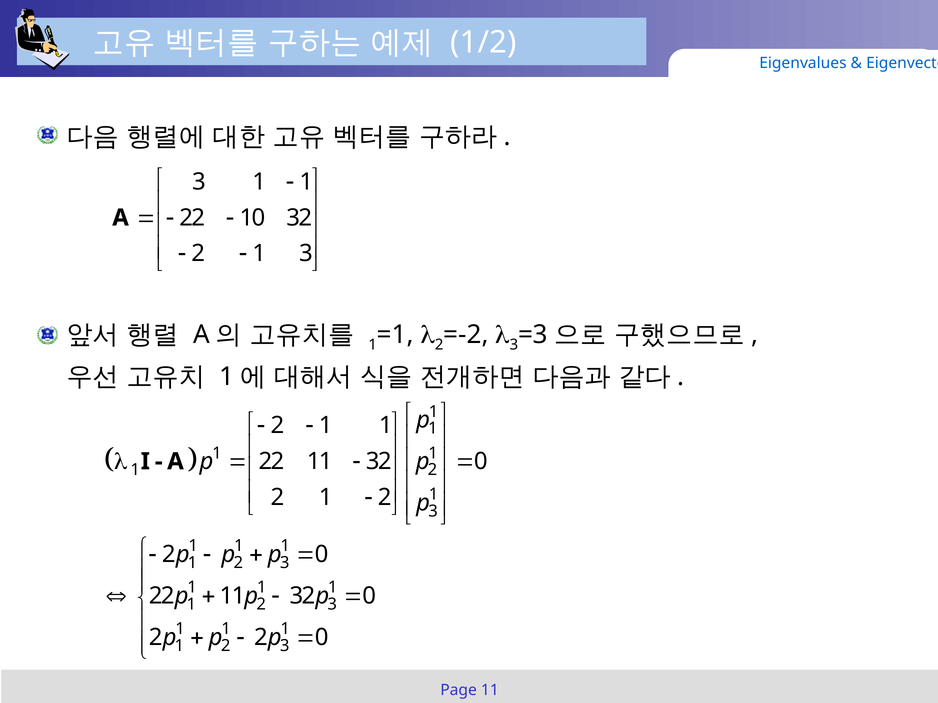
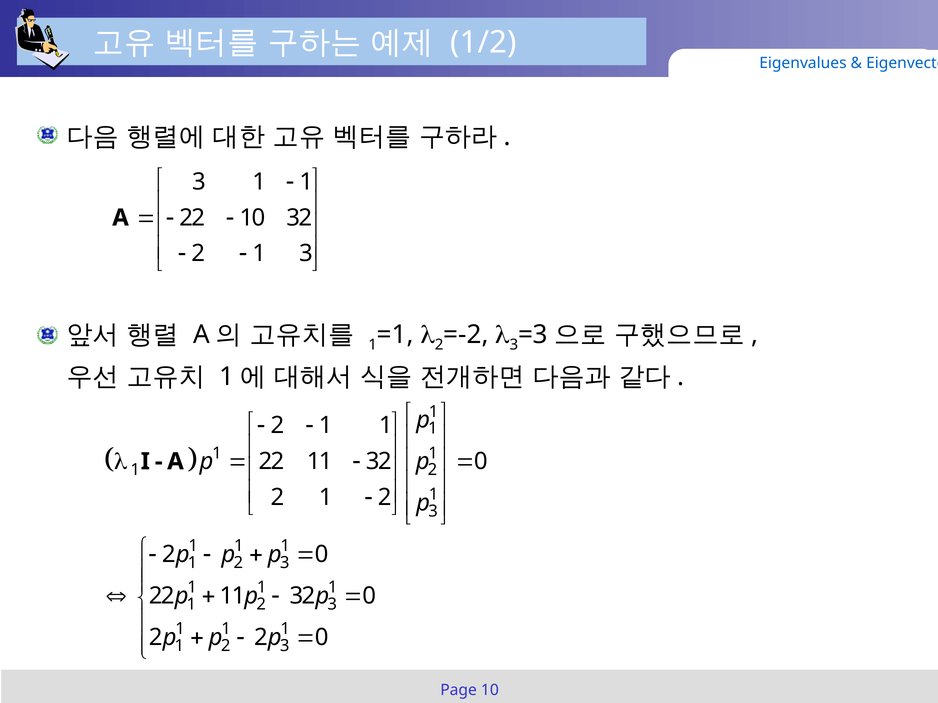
Page 11: 11 -> 10 (490, 690)
